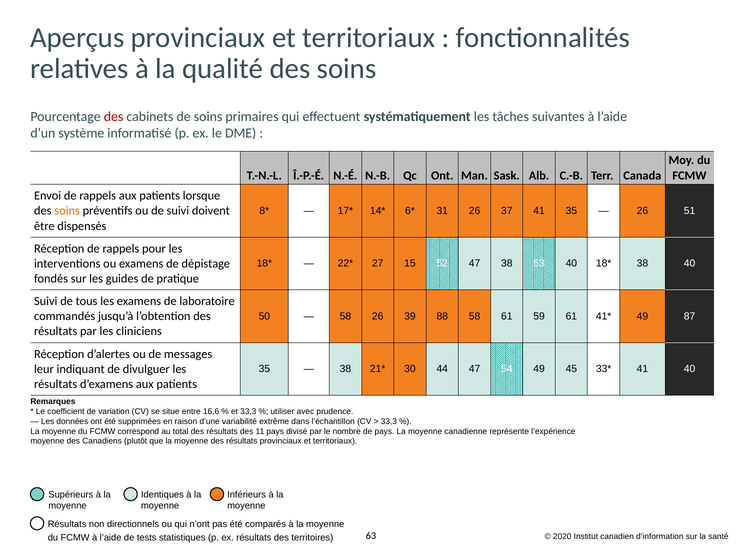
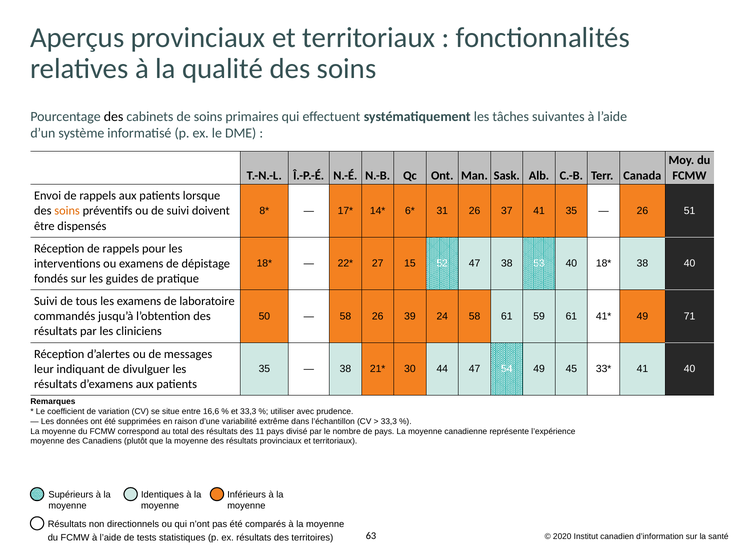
des colour: red -> black (114, 116)
88: 88 -> 24 (442, 316)
87: 87 -> 71 (690, 316)
